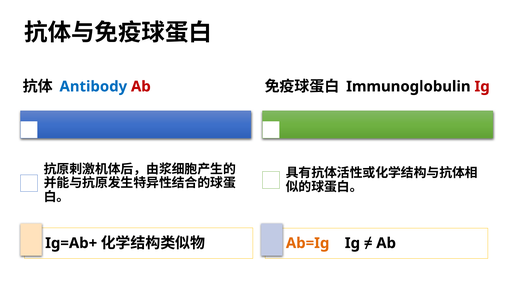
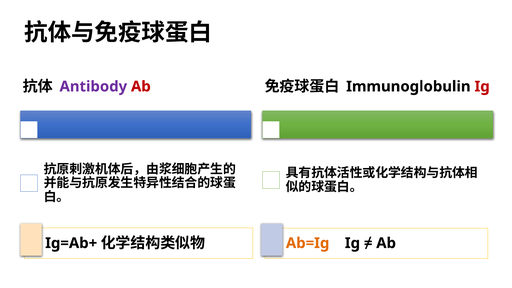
Antibody colour: blue -> purple (93, 87)
